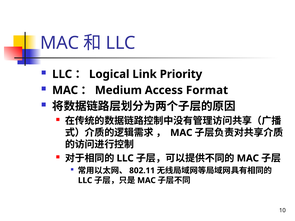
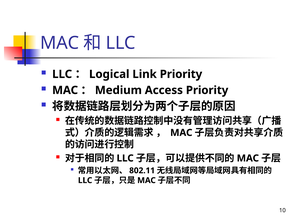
Access Format: Format -> Priority (207, 90)
